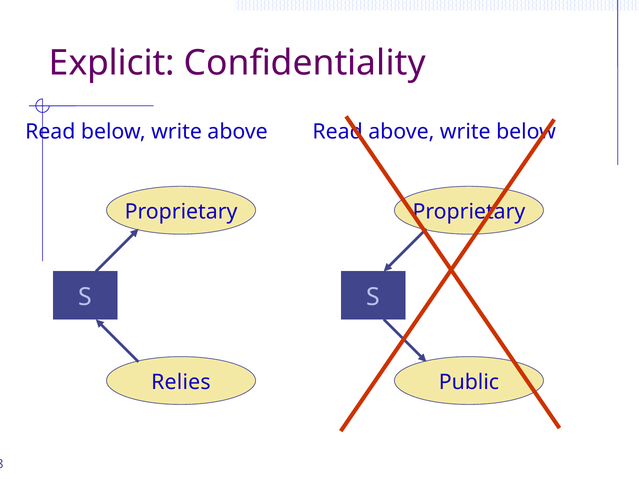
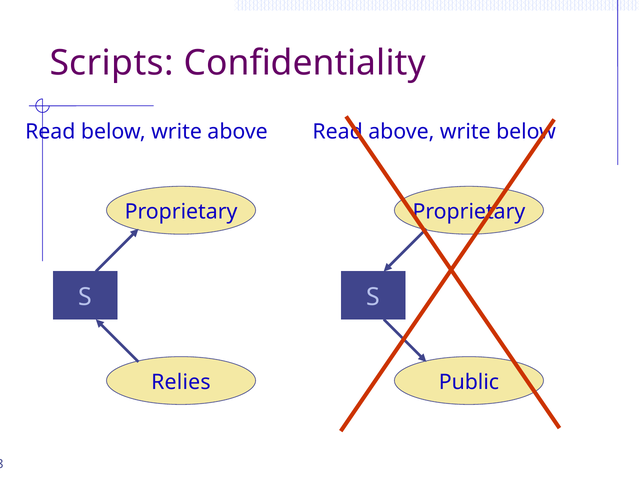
Explicit: Explicit -> Scripts (112, 63)
